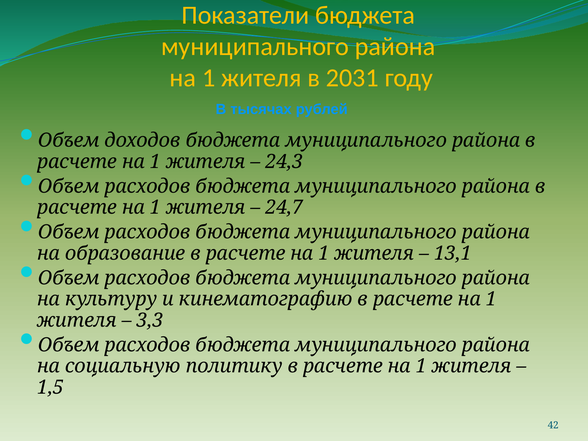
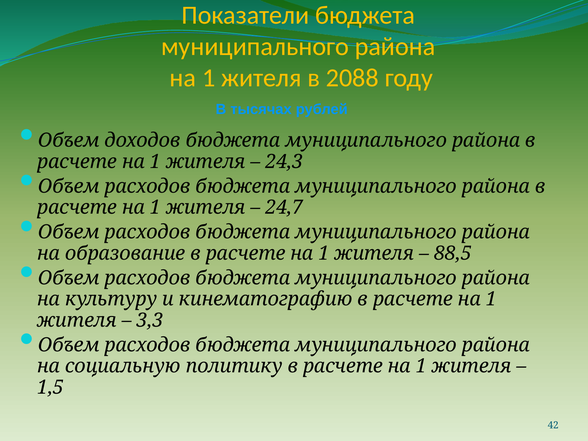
2031: 2031 -> 2088 (352, 78)
13,1: 13,1 -> 88,5 (453, 253)
